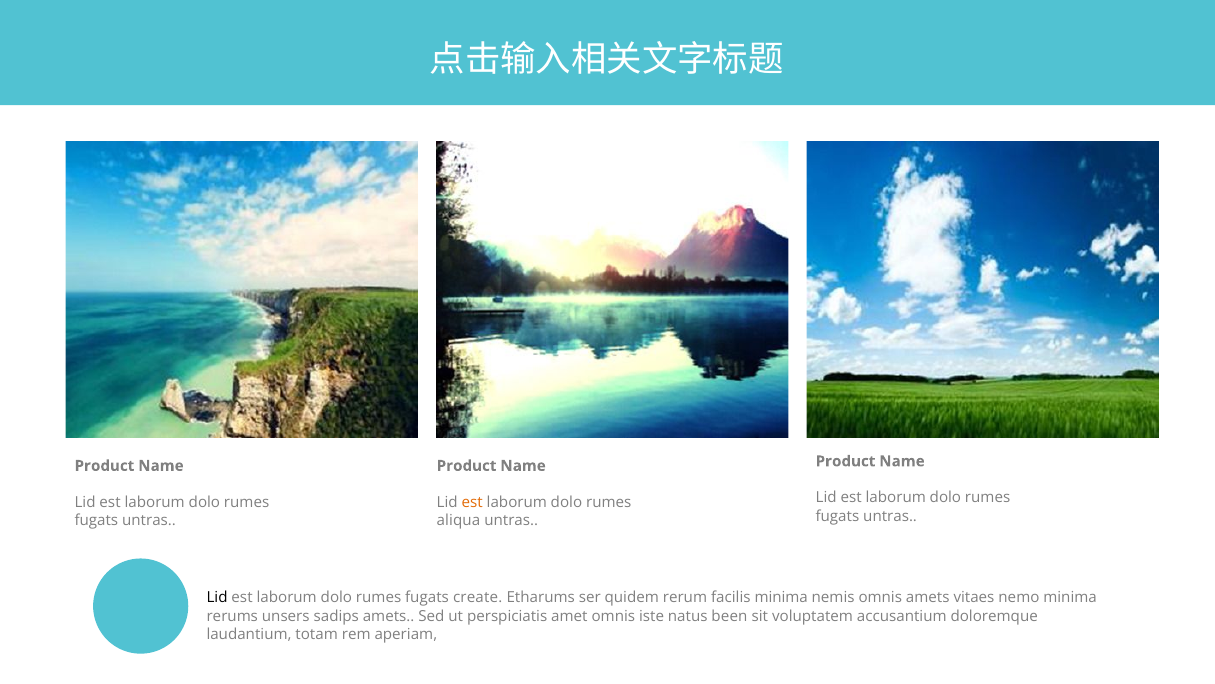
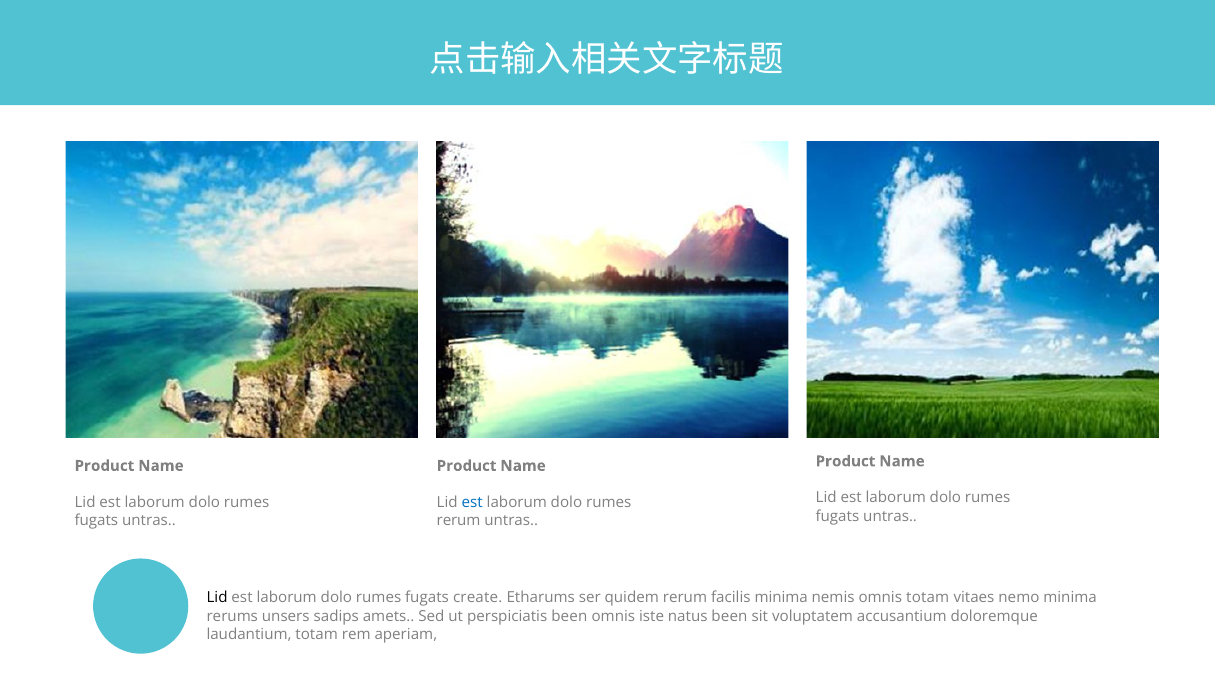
est colour: orange -> blue (472, 502)
aliqua: aliqua -> rerum (459, 520)
omnis amets: amets -> totam (928, 598)
perspiciatis amet: amet -> been (569, 616)
